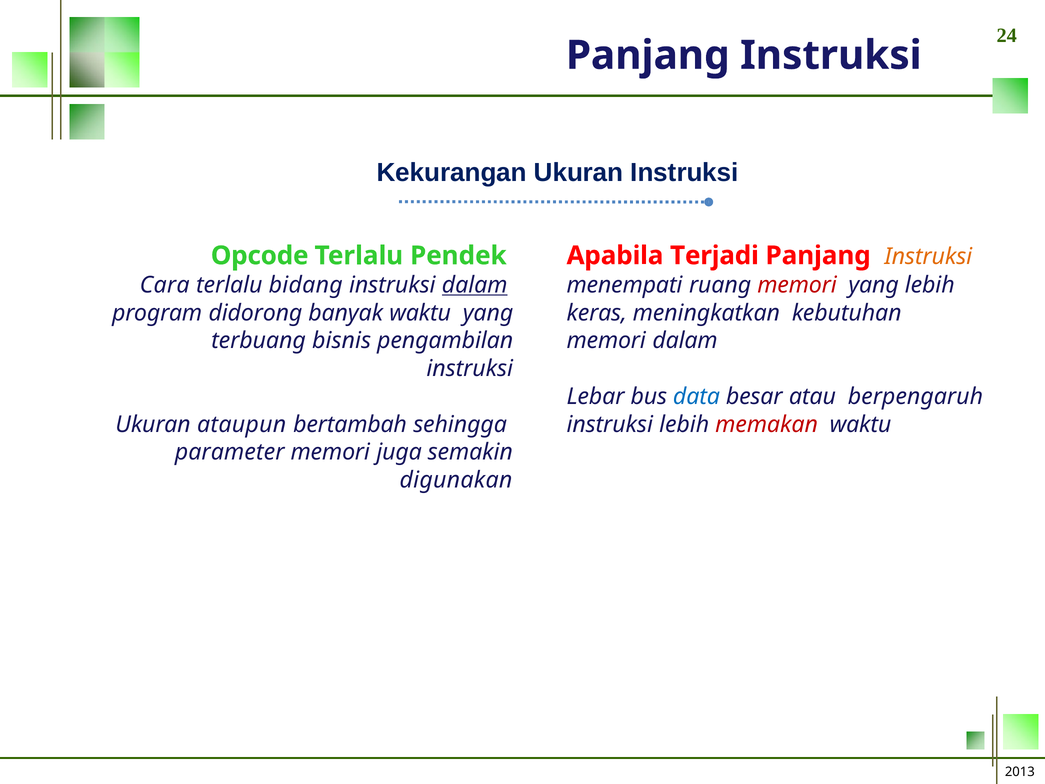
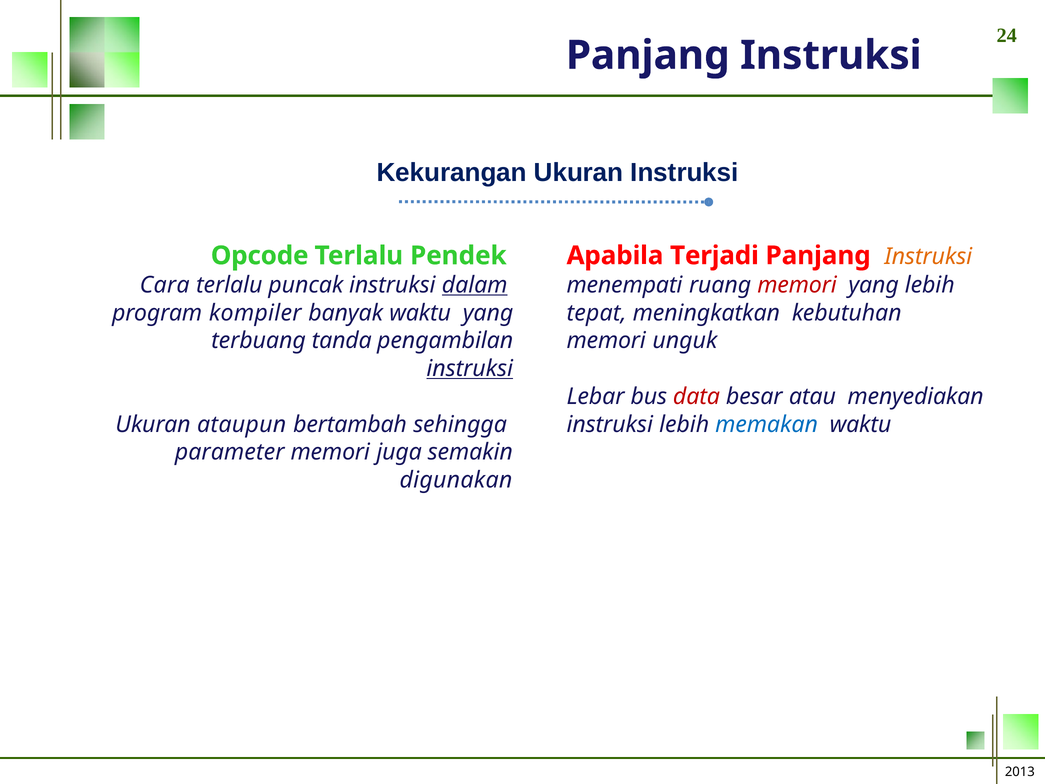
bidang: bidang -> puncak (306, 285)
didorong: didorong -> kompiler (255, 313)
keras: keras -> tepat (597, 313)
bisnis: bisnis -> tanda (342, 341)
memori dalam: dalam -> unguk (685, 341)
instruksi underline: none -> present (470, 368)
data colour: blue -> red (696, 396)
berpengaruh: berpengaruh -> menyediakan (916, 396)
memakan colour: red -> blue (767, 424)
